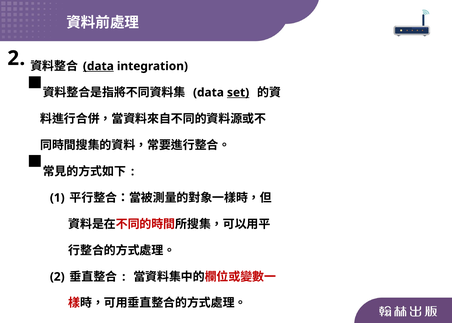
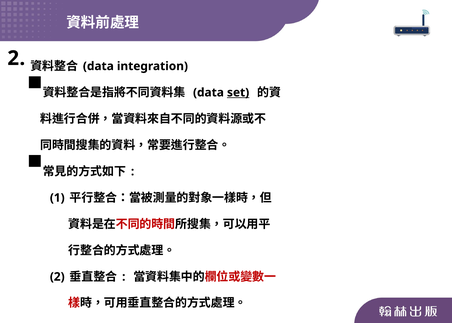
data underline: present -> none (98, 66)
